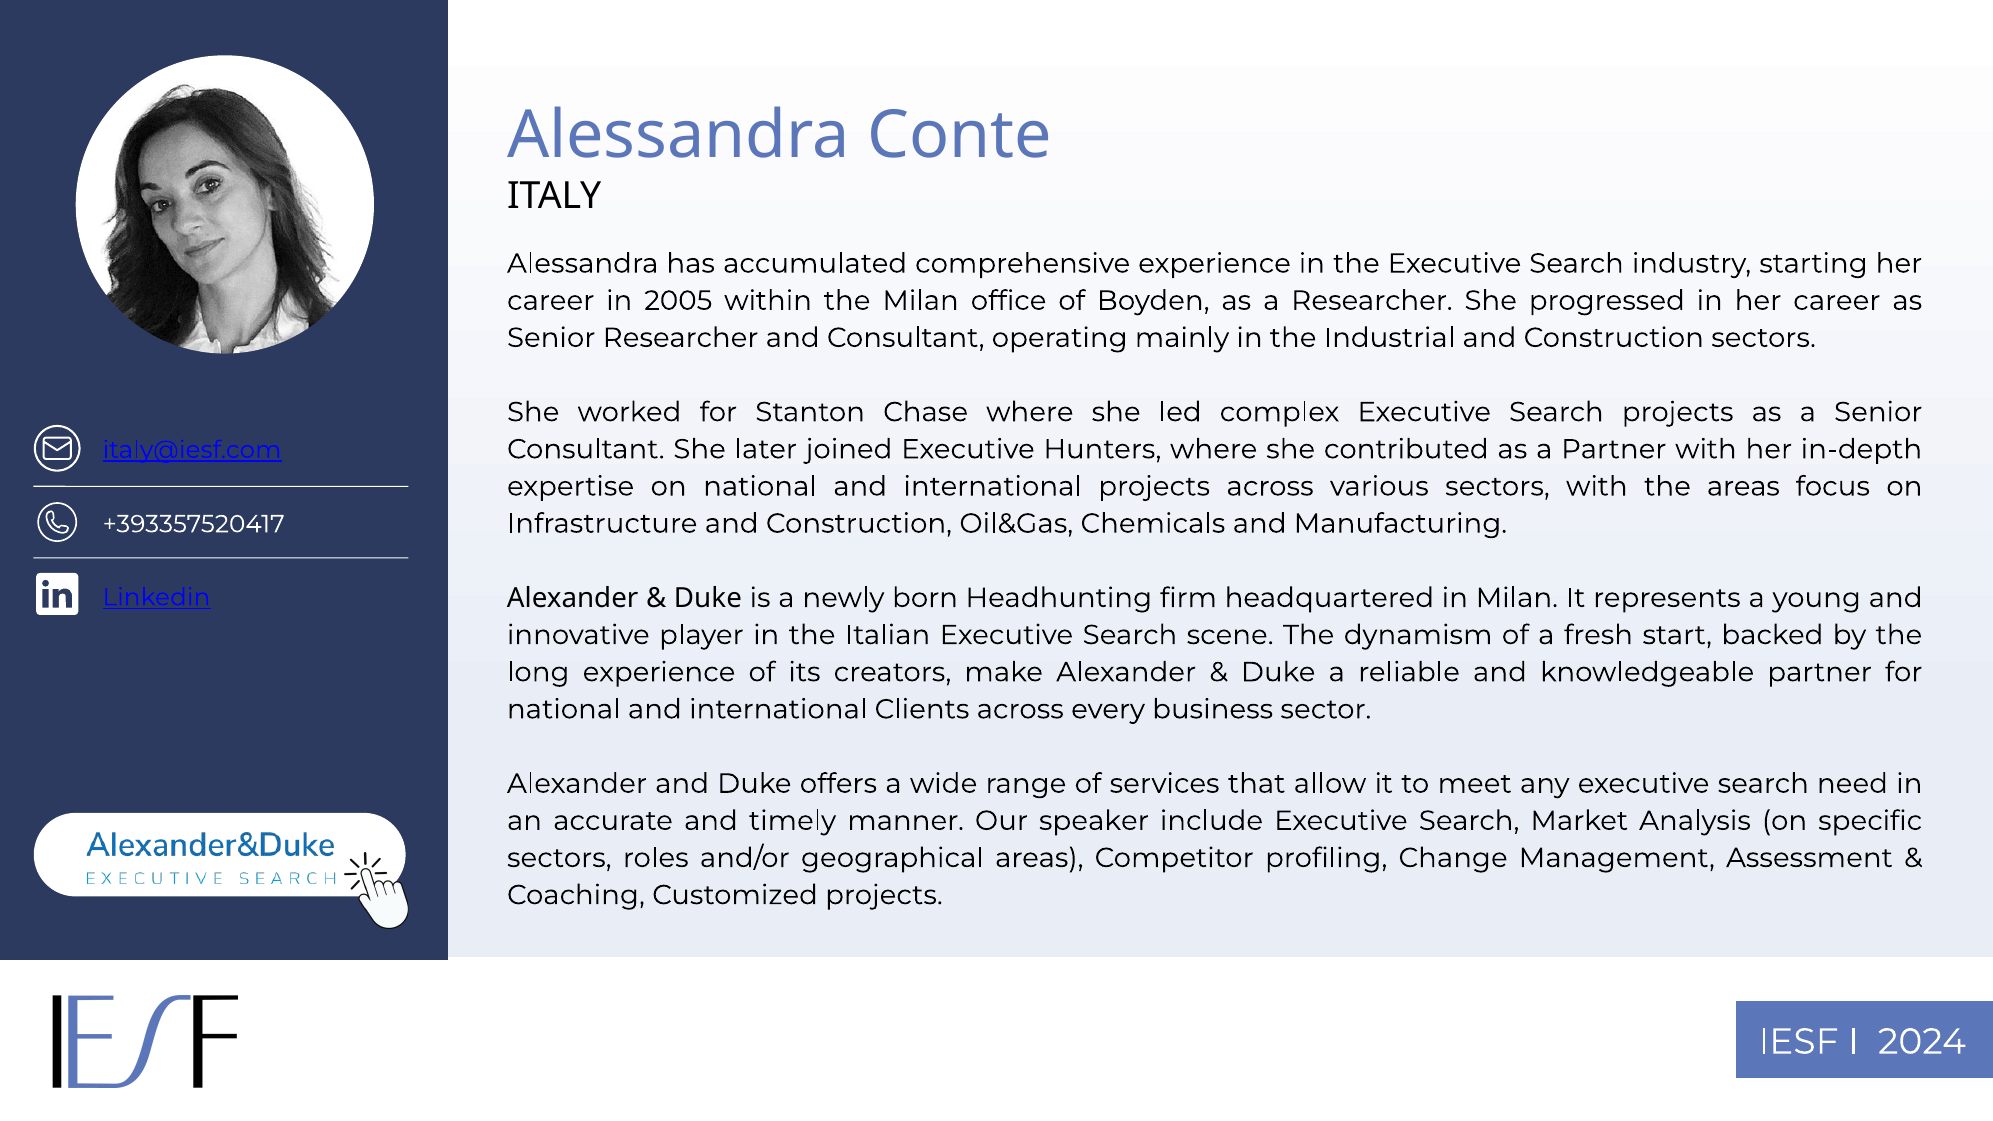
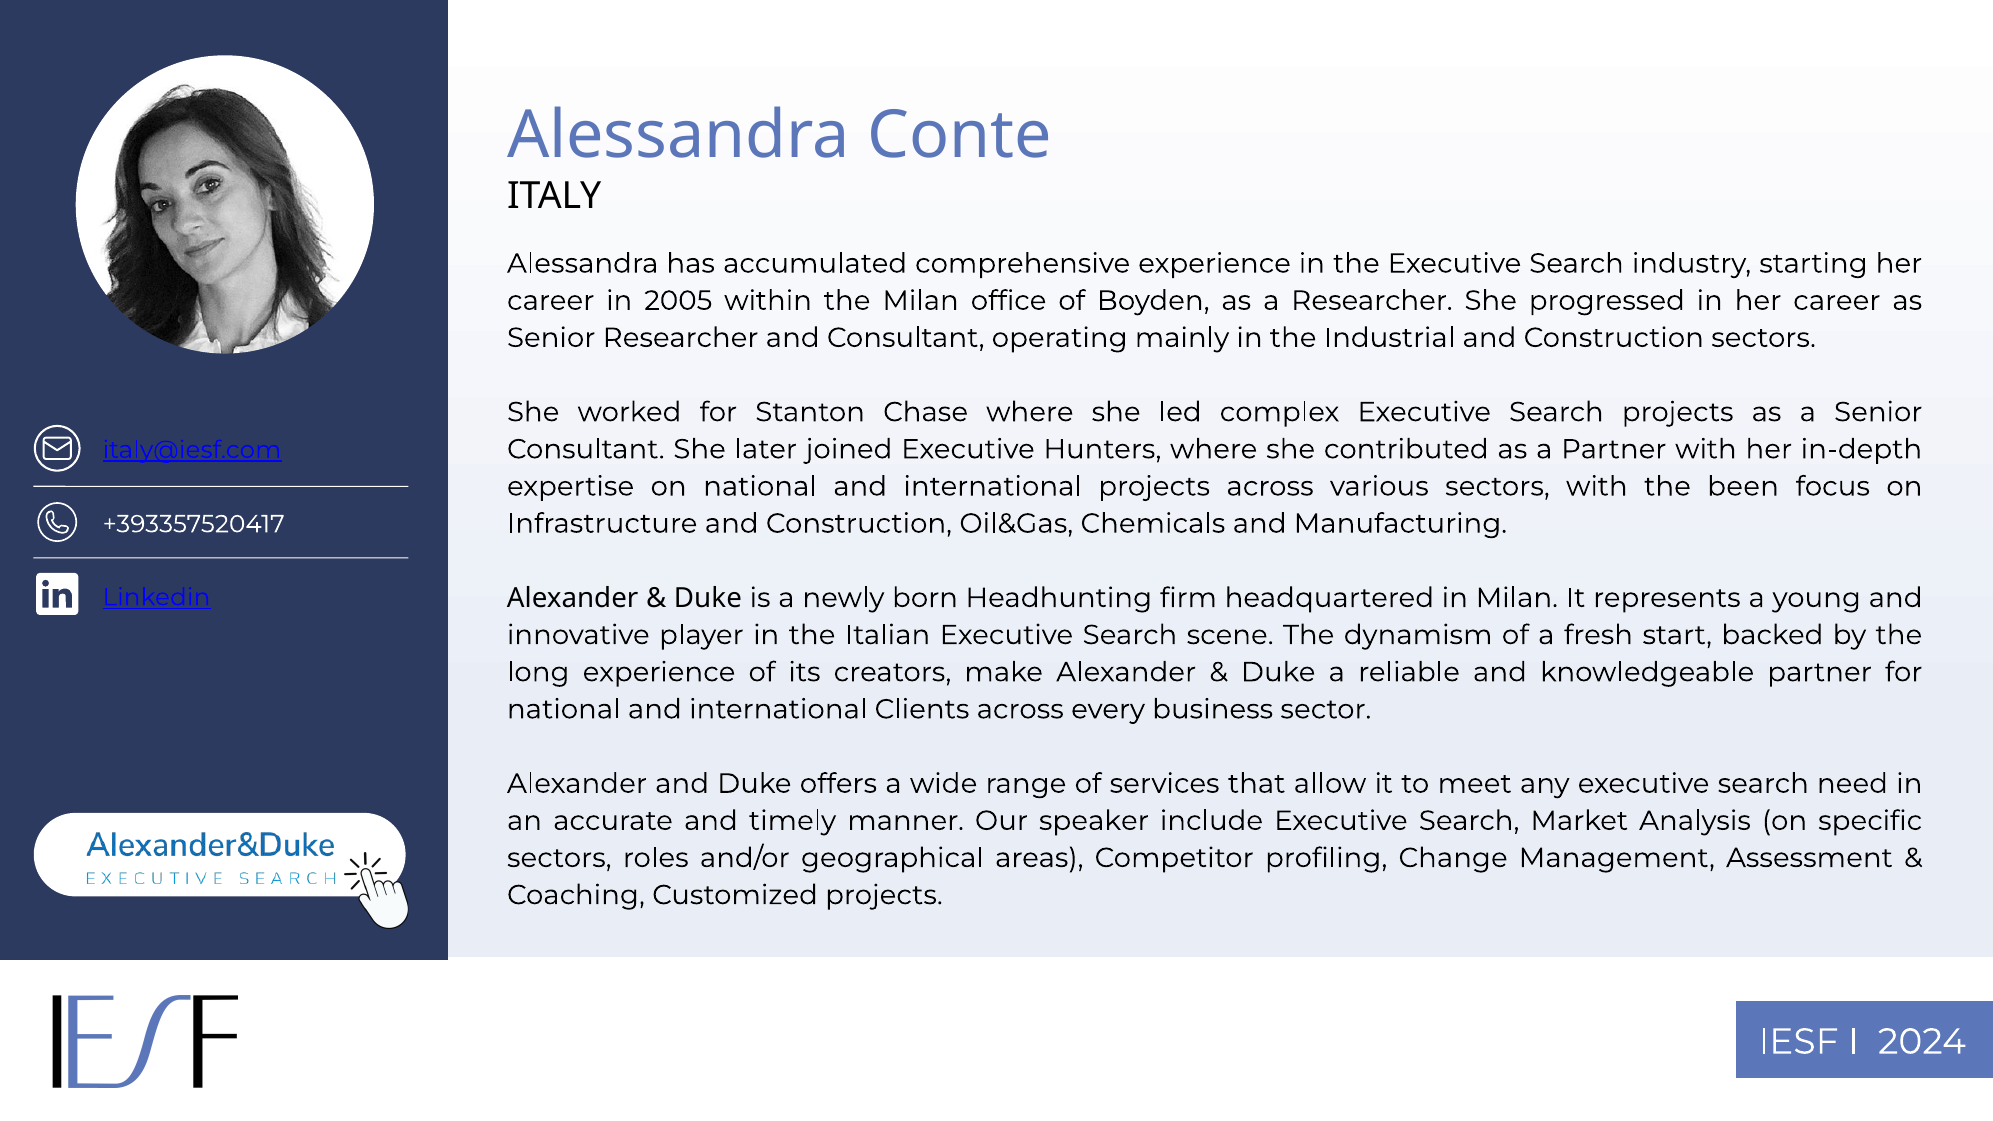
the areas: areas -> been (1743, 486)
